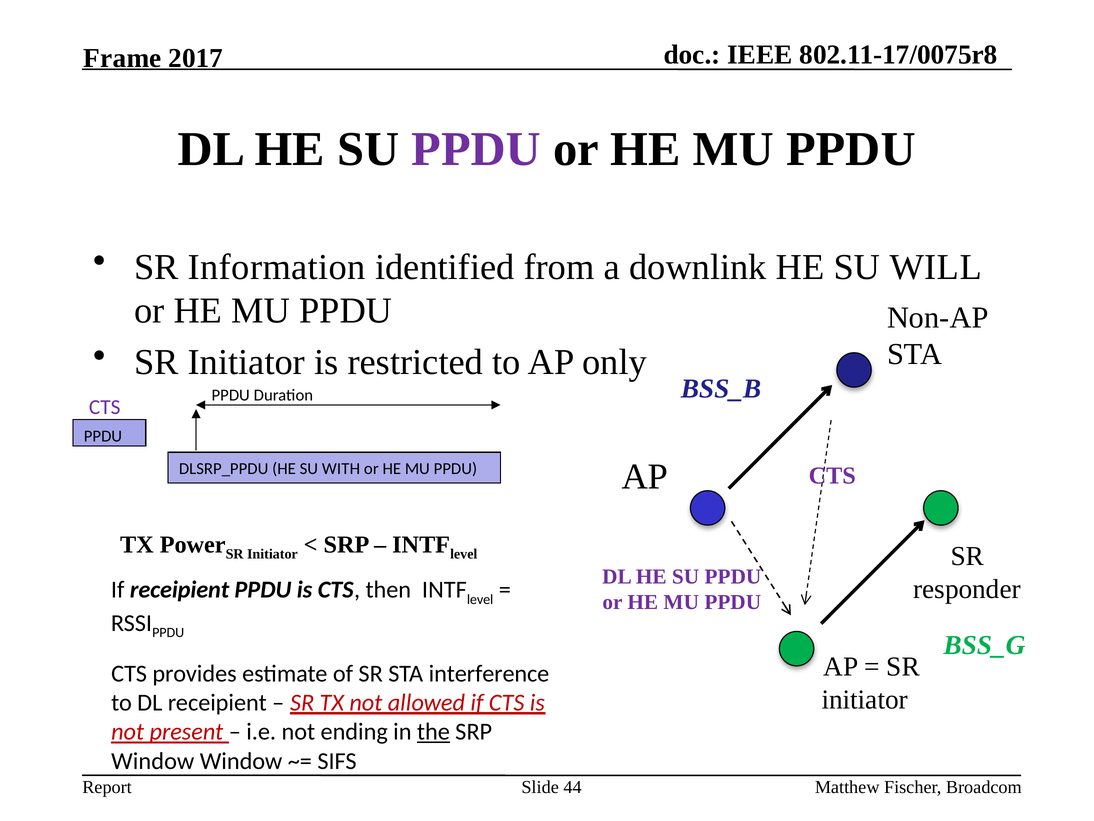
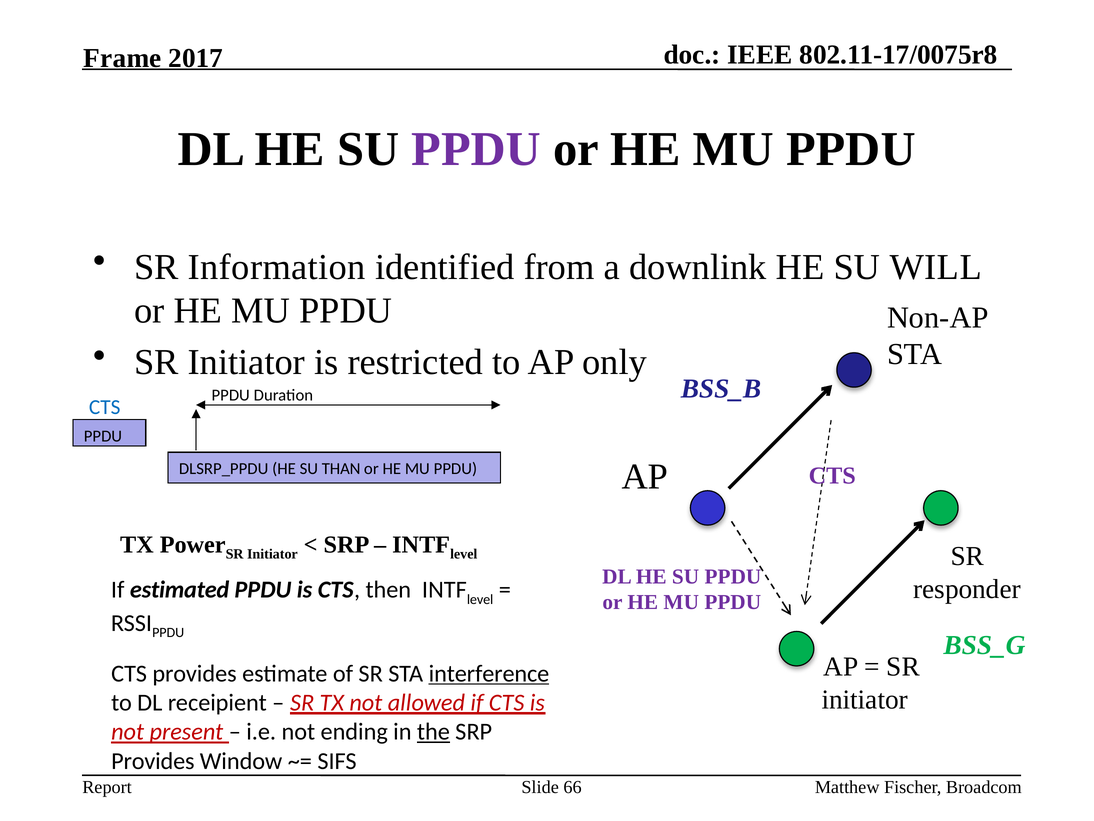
CTS colour: purple -> blue (105, 407)
WITH: WITH -> THAN (341, 469)
If receipient: receipient -> estimated (180, 590)
interference underline: none -> present (489, 673)
Window: Window -> Provides (153, 761)
44: 44 -> 66 (573, 787)
